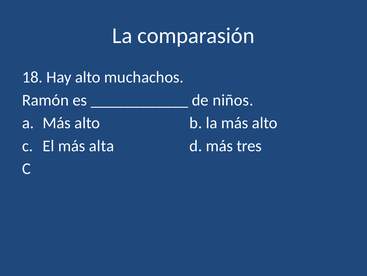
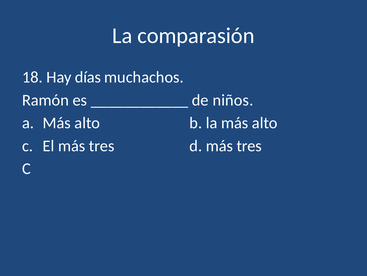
Hay alto: alto -> días (88, 77)
El más alta: alta -> tres (102, 146)
